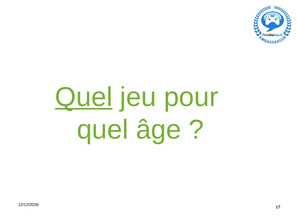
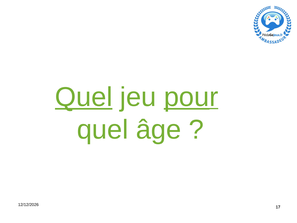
pour underline: none -> present (191, 97)
